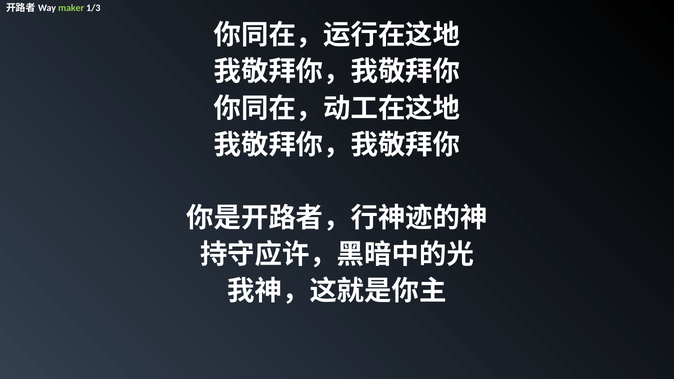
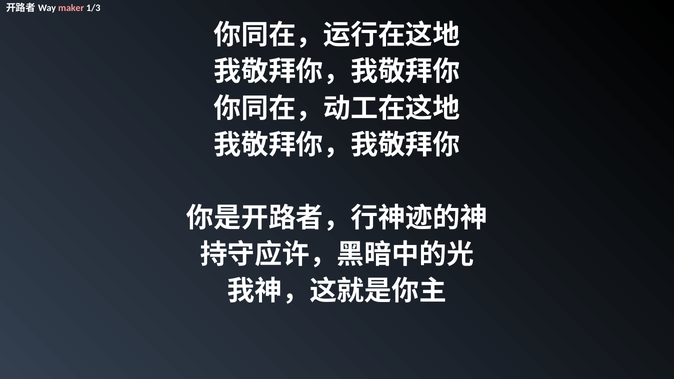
maker colour: light green -> pink (71, 8)
